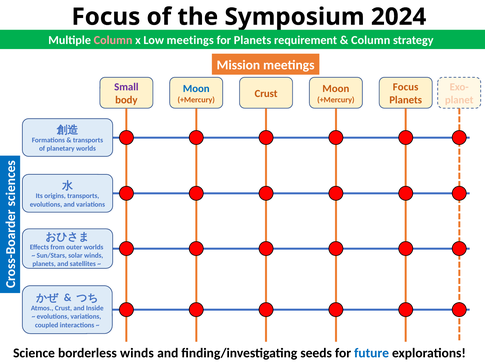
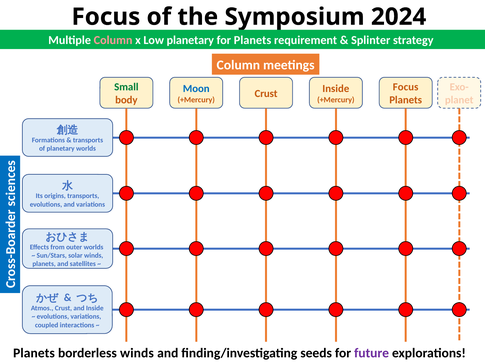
Low meetings: meetings -> planetary (190, 40)
Column: Column -> Splinter (371, 40)
Mission: Mission -> Column (238, 65)
Small colour: purple -> green (126, 87)
Moon: Moon -> Inside (336, 89)
Science: Science -> Planets (34, 354)
future colour: blue -> purple (372, 354)
